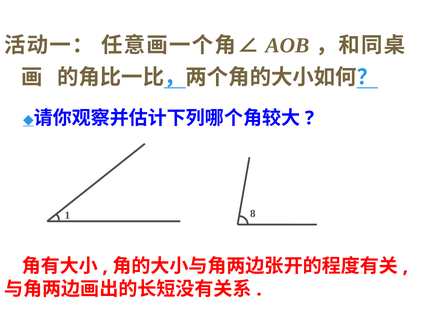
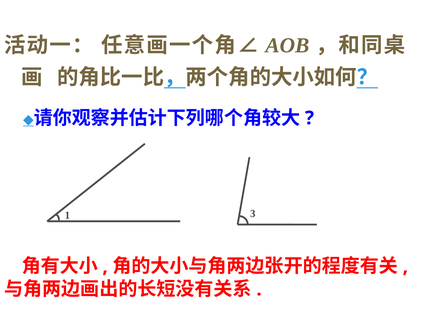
8: 8 -> 3 (253, 214)
